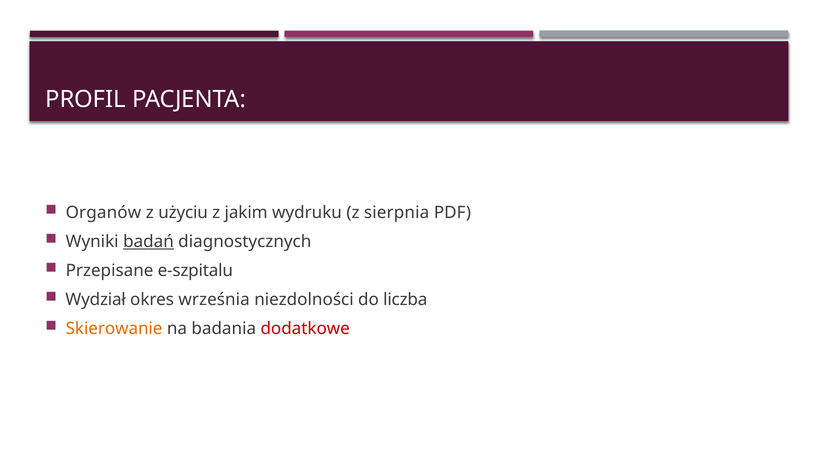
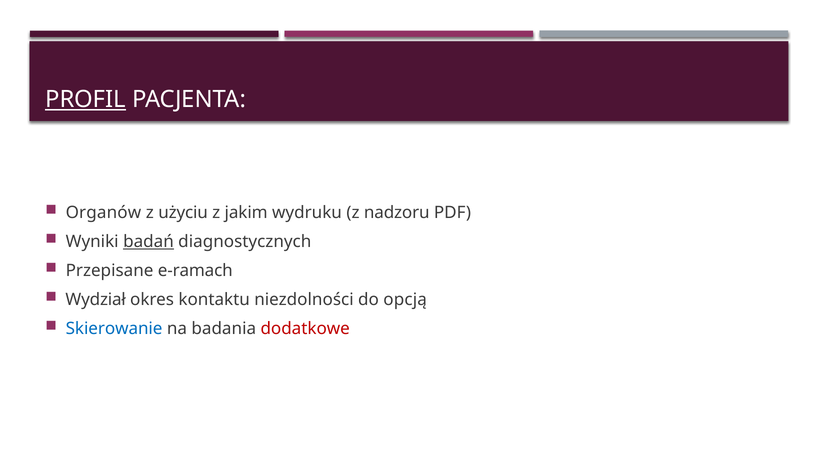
PROFIL underline: none -> present (85, 99)
sierpnia: sierpnia -> nadzoru (397, 213)
e-szpitalu: e-szpitalu -> e-ramach (195, 271)
września: września -> kontaktu (214, 300)
liczba: liczba -> opcją (405, 300)
Skierowanie colour: orange -> blue (114, 329)
